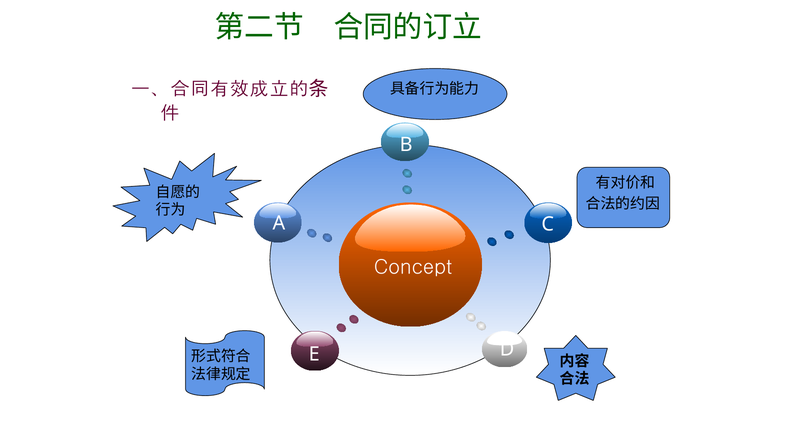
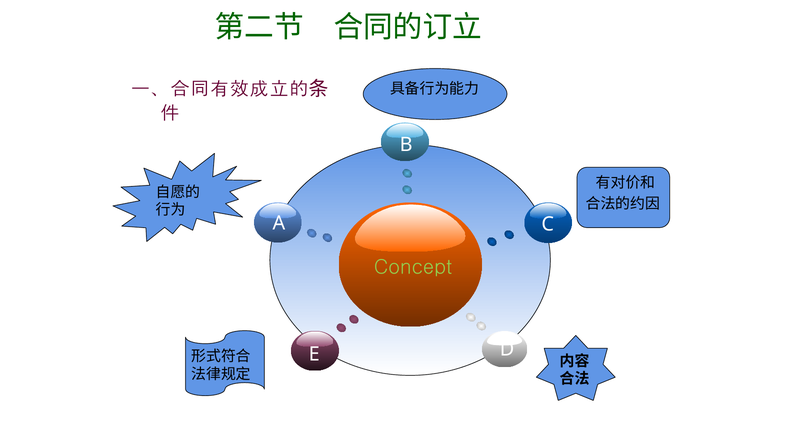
Concept colour: white -> light green (413, 267)
